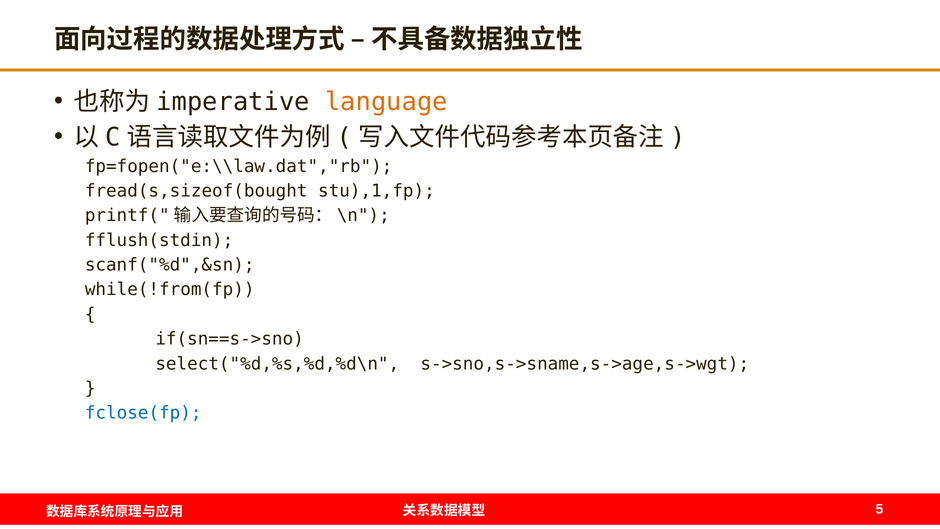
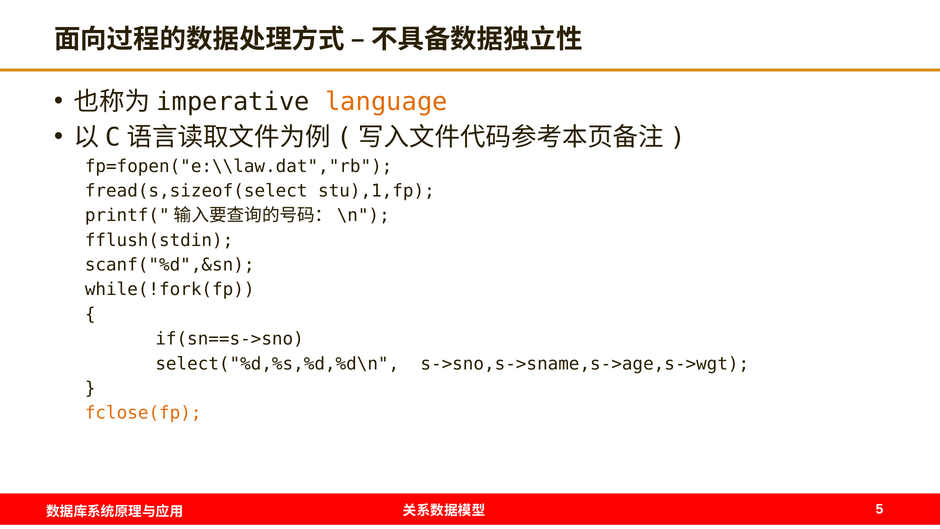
fread(s,sizeof(bought: fread(s,sizeof(bought -> fread(s,sizeof(select (196, 191)
while(!from(fp: while(!from(fp -> while(!fork(fp (170, 290)
fclose(fp colour: blue -> orange (143, 413)
